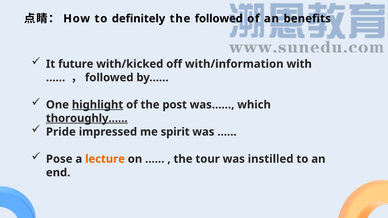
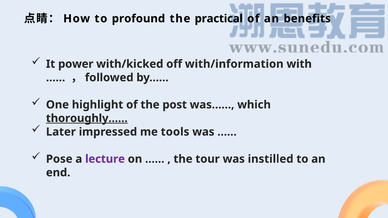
definitely: definitely -> profound (138, 19)
the followed: followed -> practical (219, 19)
future: future -> power (76, 64)
highlight underline: present -> none (98, 105)
Pride: Pride -> Later (61, 132)
spirit: spirit -> tools (175, 132)
lecture colour: orange -> purple (105, 159)
